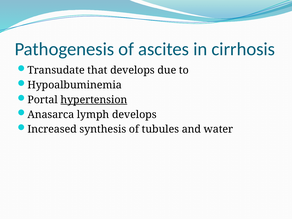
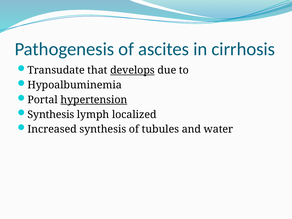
develops underline: none -> present (132, 70)
Anasarca: Anasarca -> Synthesis (51, 115)
lymph develops: develops -> localized (134, 115)
